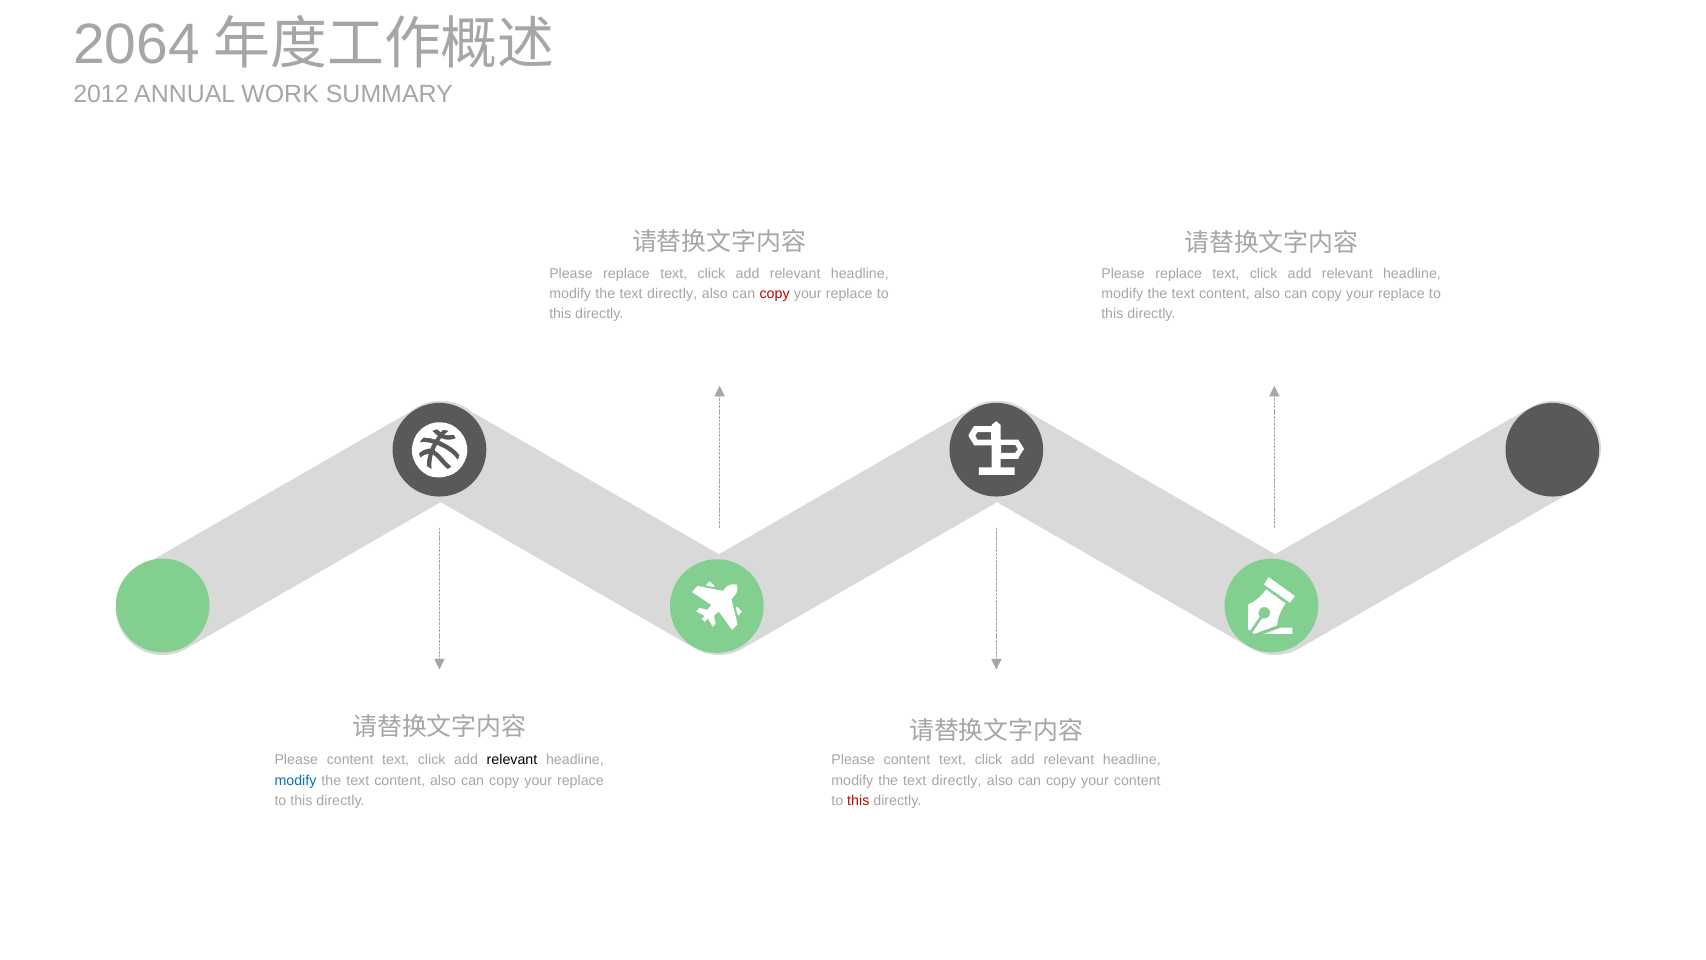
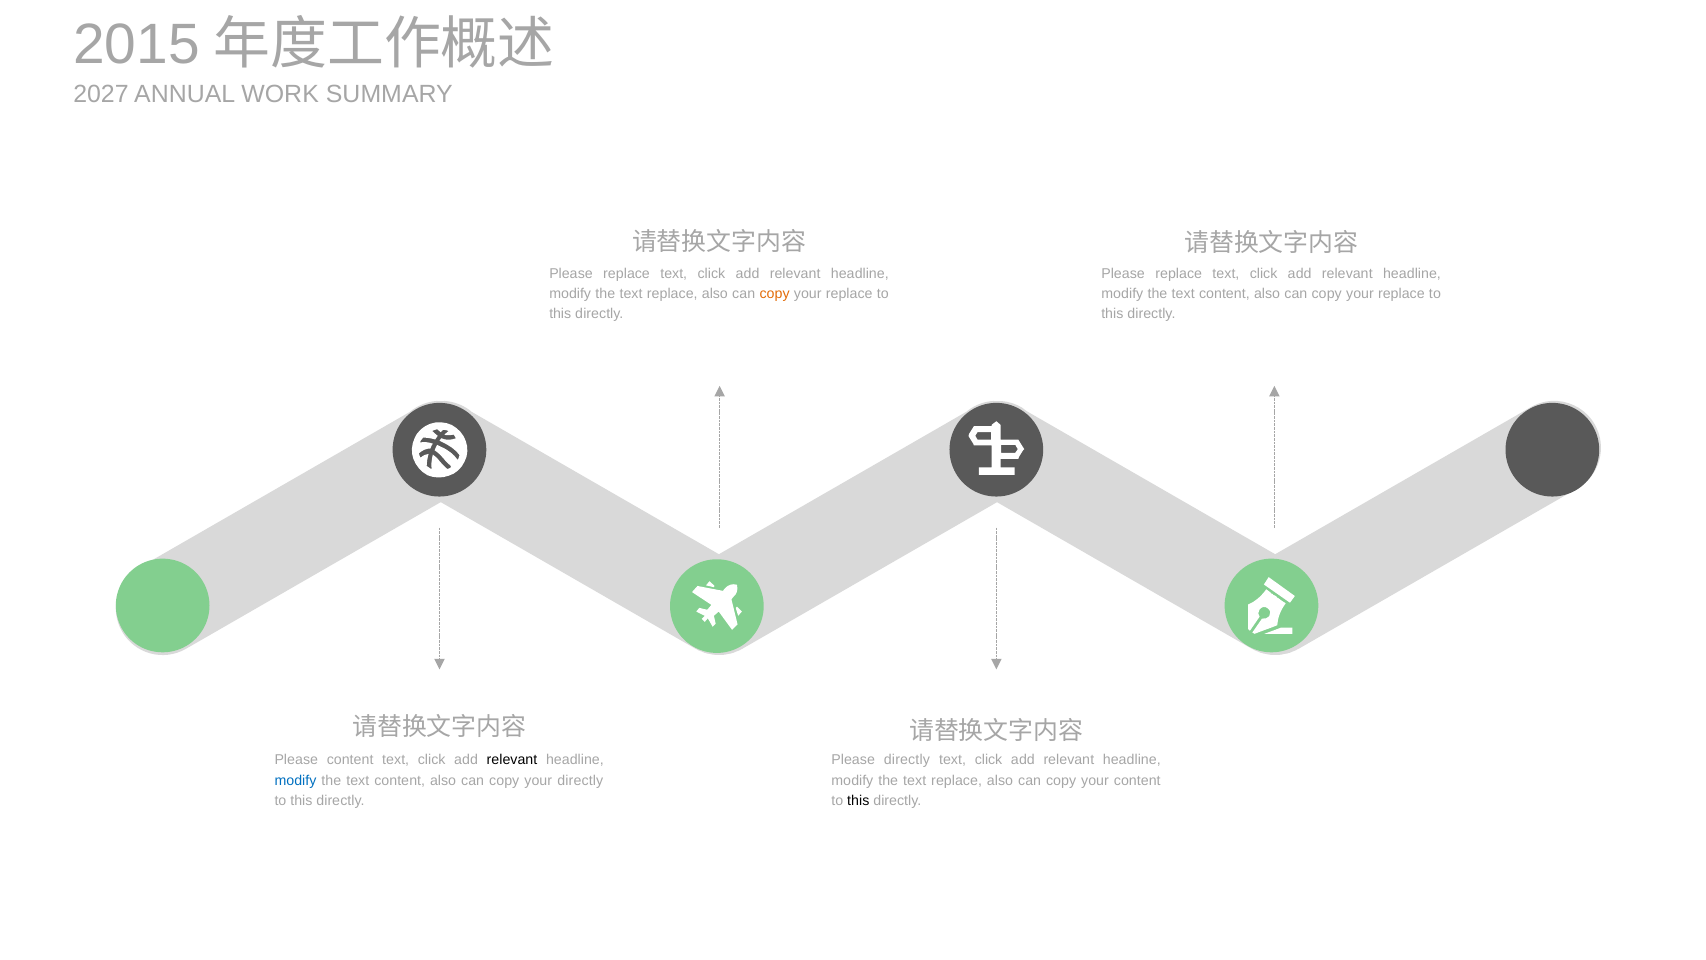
2064: 2064 -> 2015 (136, 45)
2012: 2012 -> 2027 (101, 95)
directly: directly -> replace (672, 294)
copy colour: red -> orange (775, 294)
content: content -> directly (907, 760)
replace: replace -> directly (580, 780)
directly: directly -> replace (957, 780)
this colour: red -> black (858, 800)
